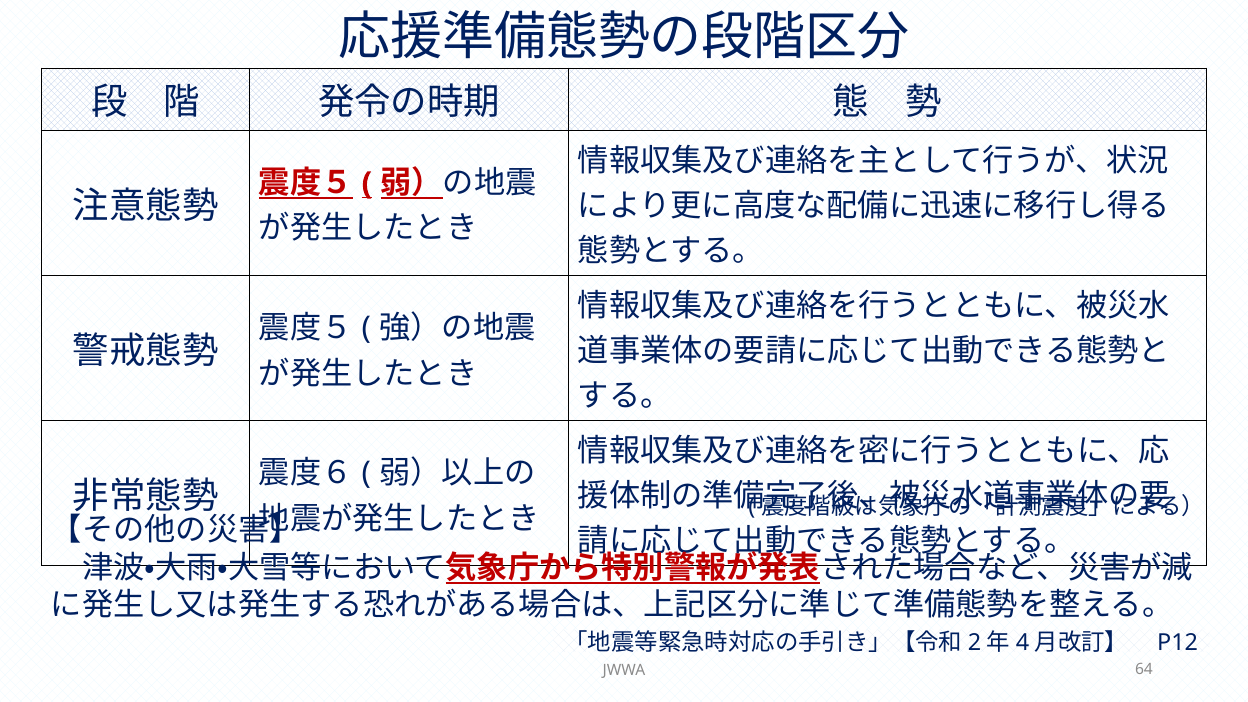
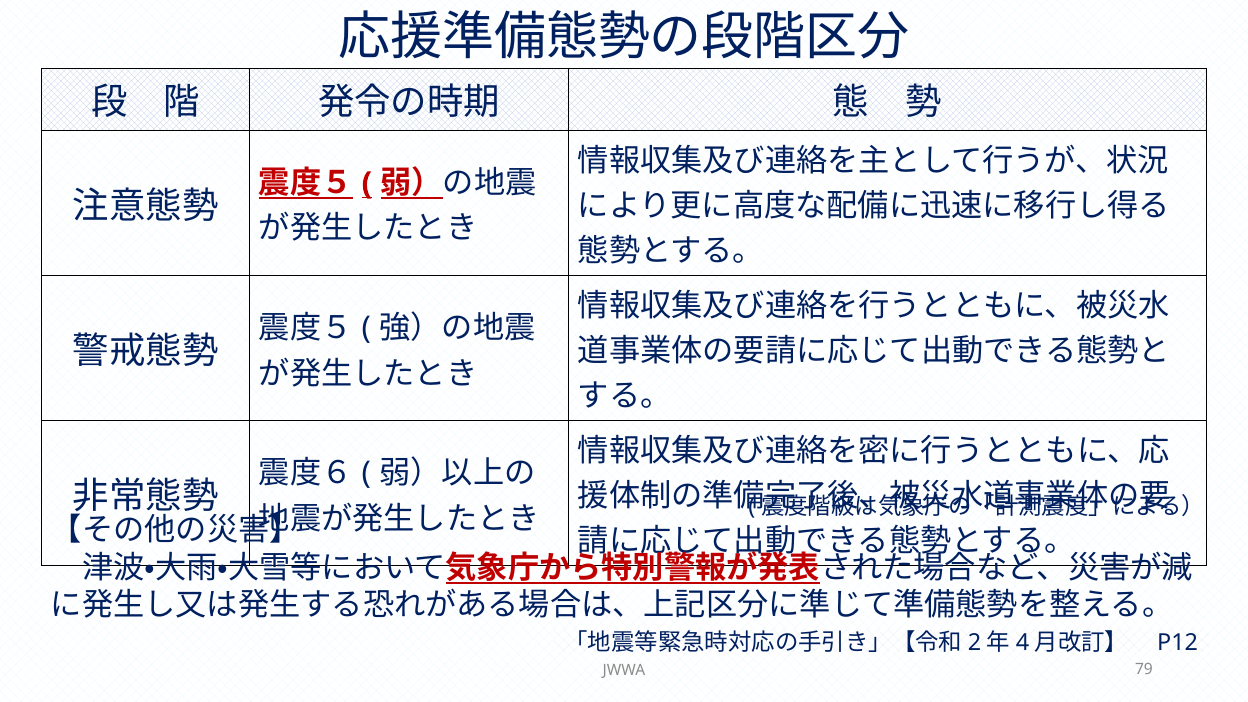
64: 64 -> 79 (1144, 669)
